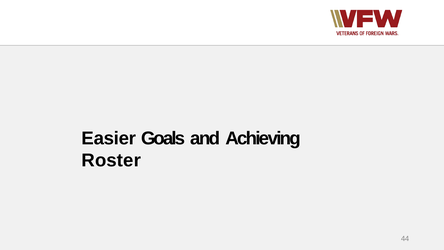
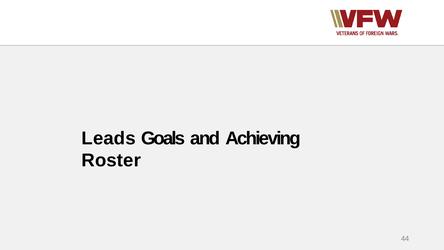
Easier: Easier -> Leads (109, 138)
